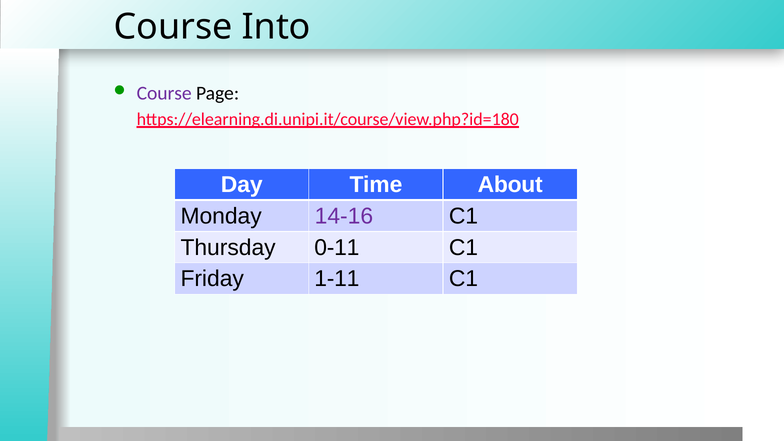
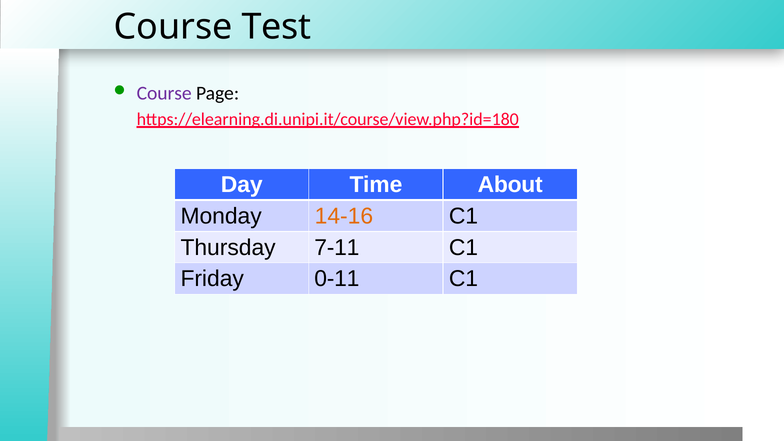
Into: Into -> Test (276, 27)
14-16 colour: purple -> orange (344, 216)
0-11: 0-11 -> 7-11 (337, 247)
1-11: 1-11 -> 0-11 (337, 279)
